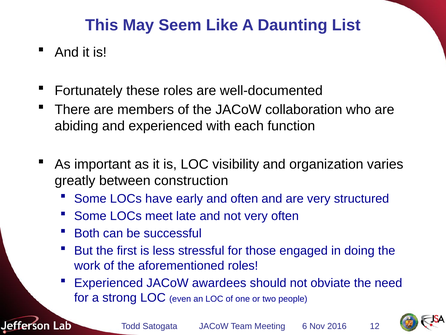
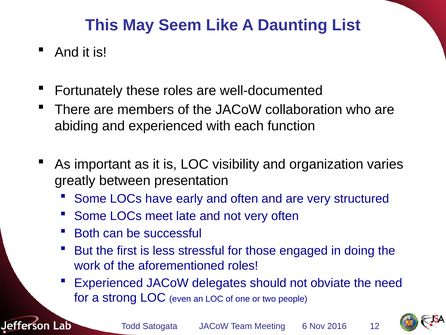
construction: construction -> presentation (191, 180)
awardees: awardees -> delegates (219, 283)
